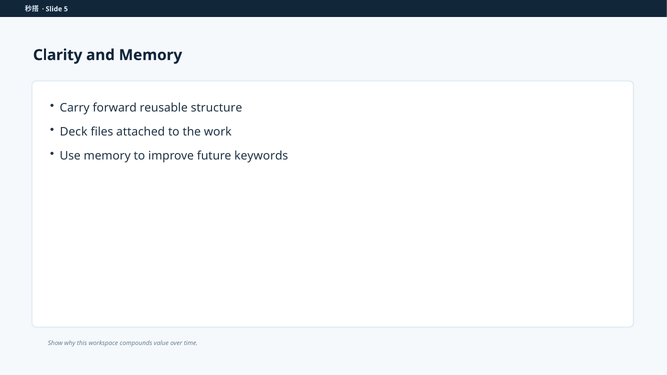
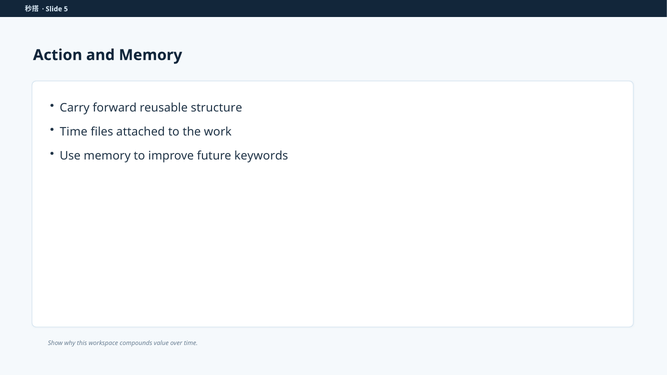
Clarity: Clarity -> Action (58, 55)
Deck: Deck -> Time (74, 132)
